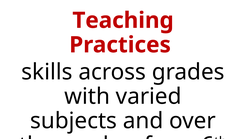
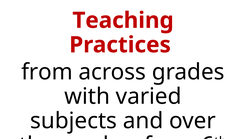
skills: skills -> from (47, 72)
